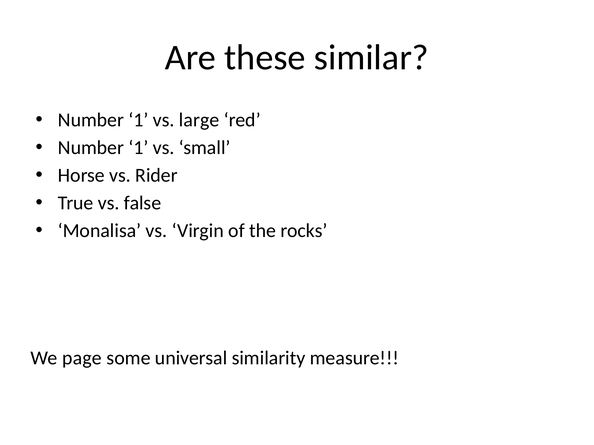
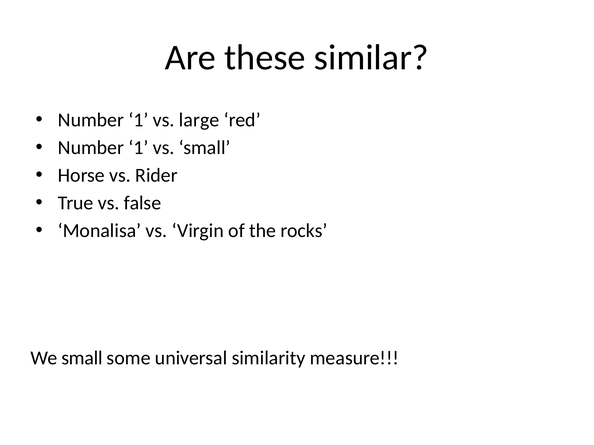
We page: page -> small (82, 358)
